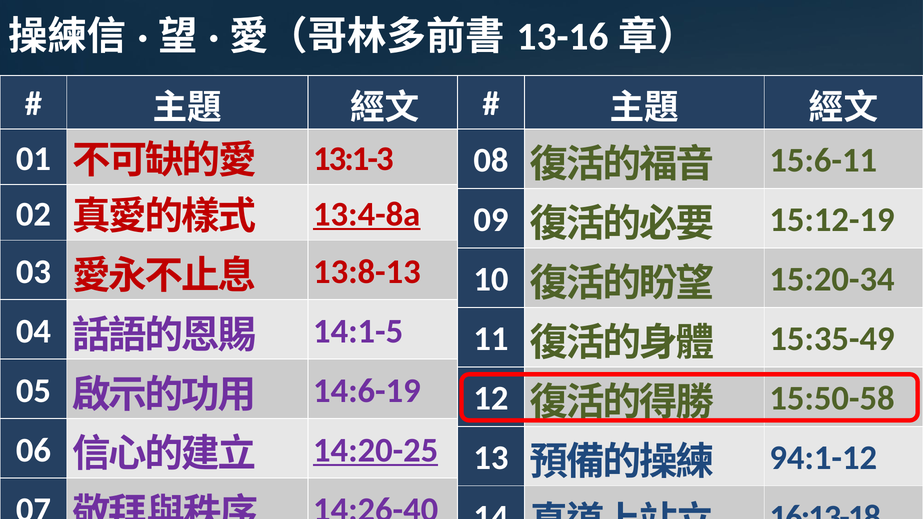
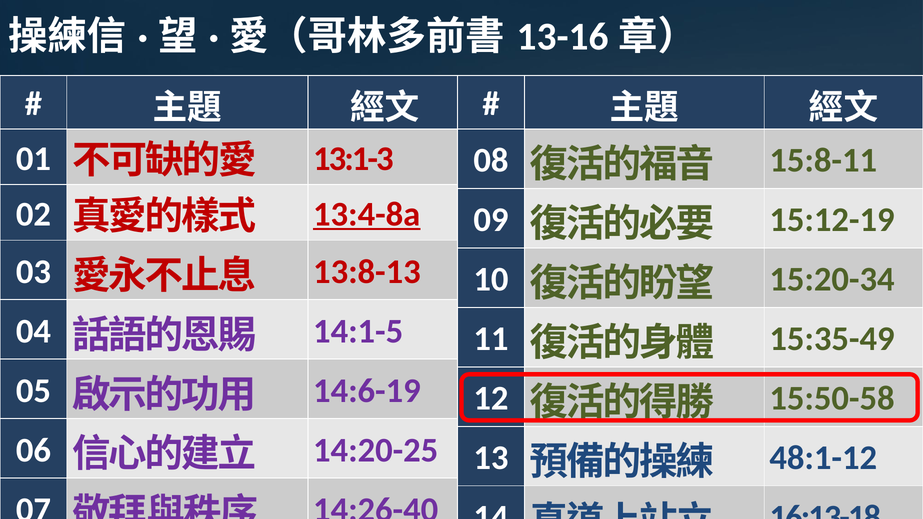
15:6-11: 15:6-11 -> 15:8-11 (823, 161)
14:20-25 underline: present -> none (376, 450)
94:1-12: 94:1-12 -> 48:1-12 (823, 458)
